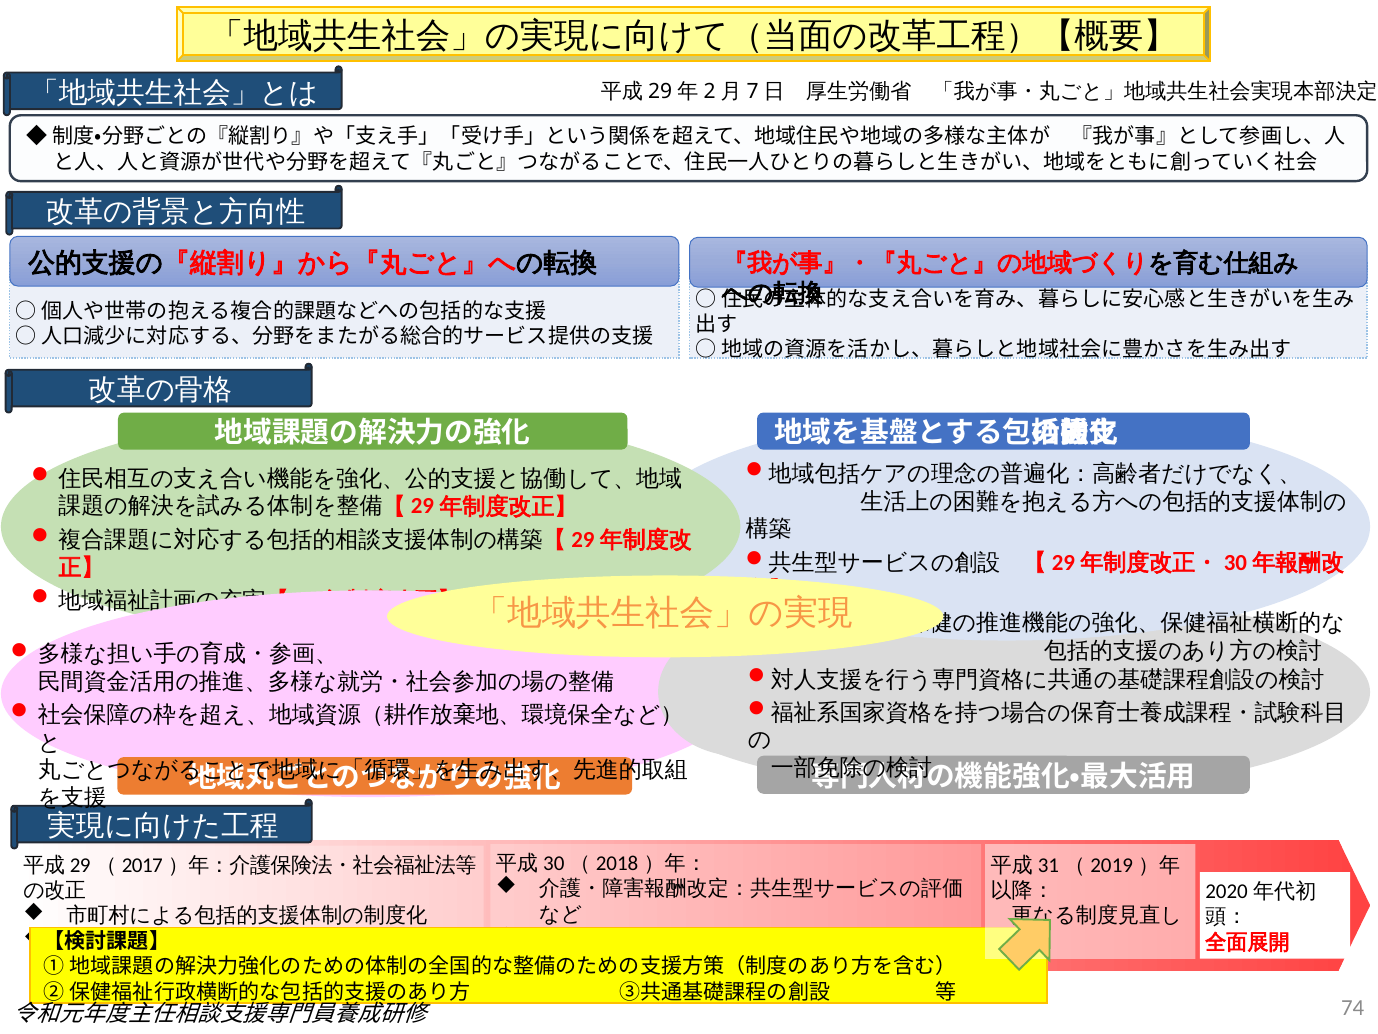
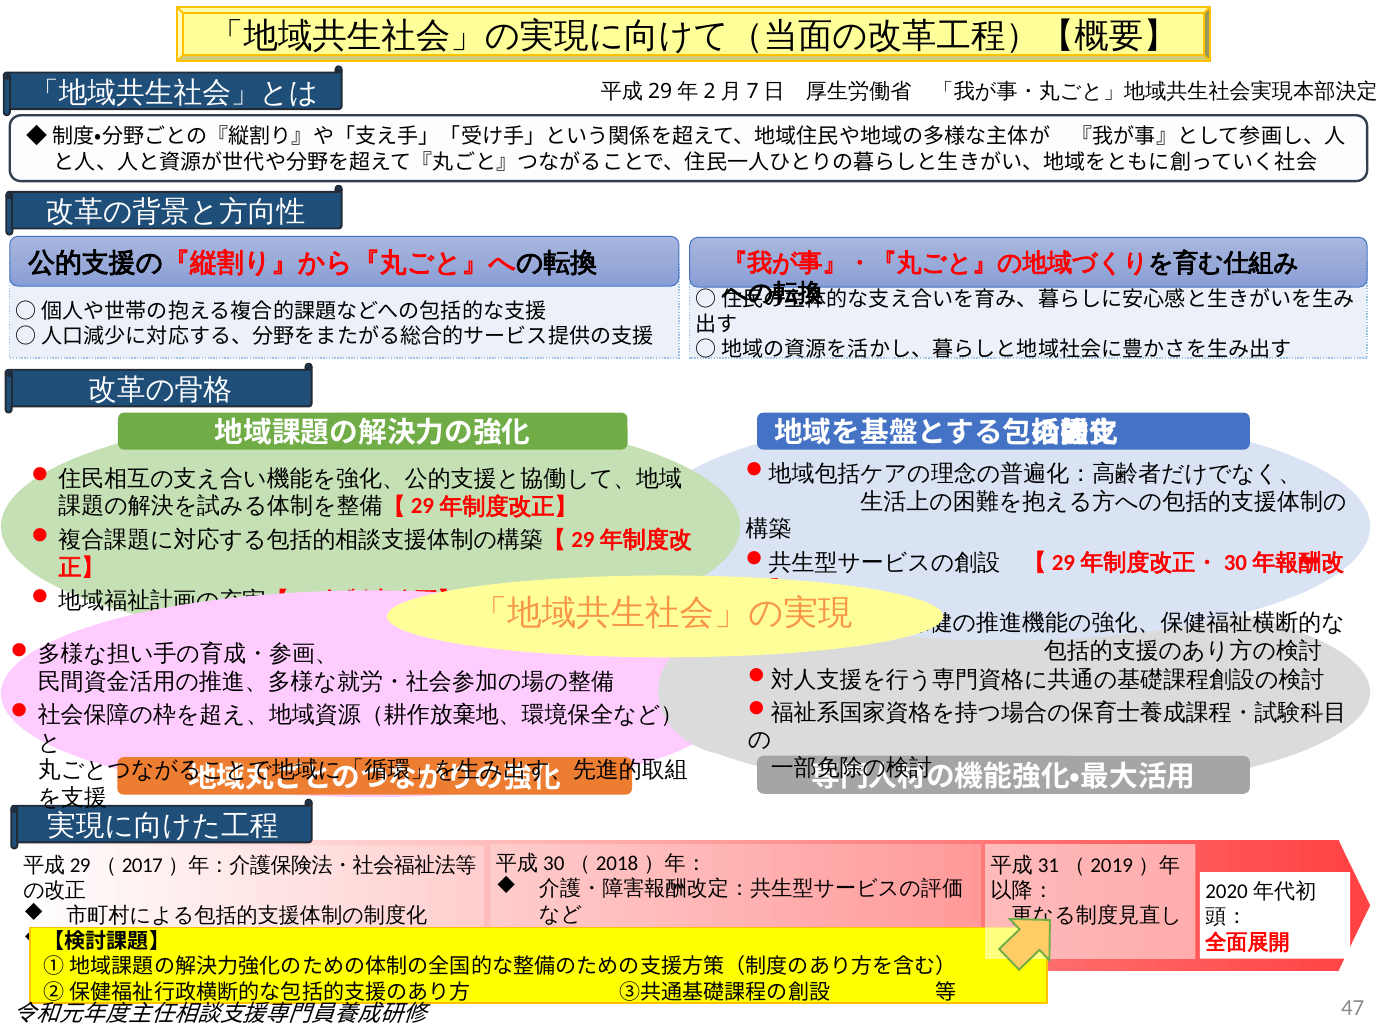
74: 74 -> 47 (1353, 1007)
